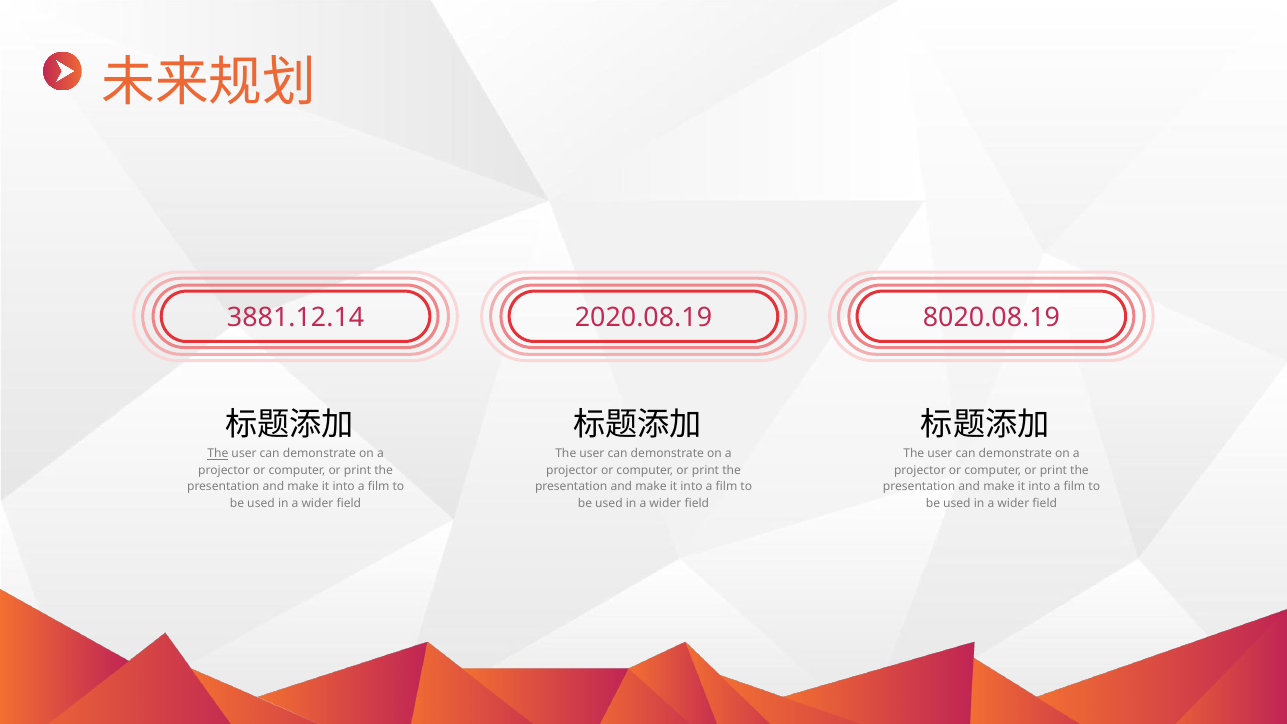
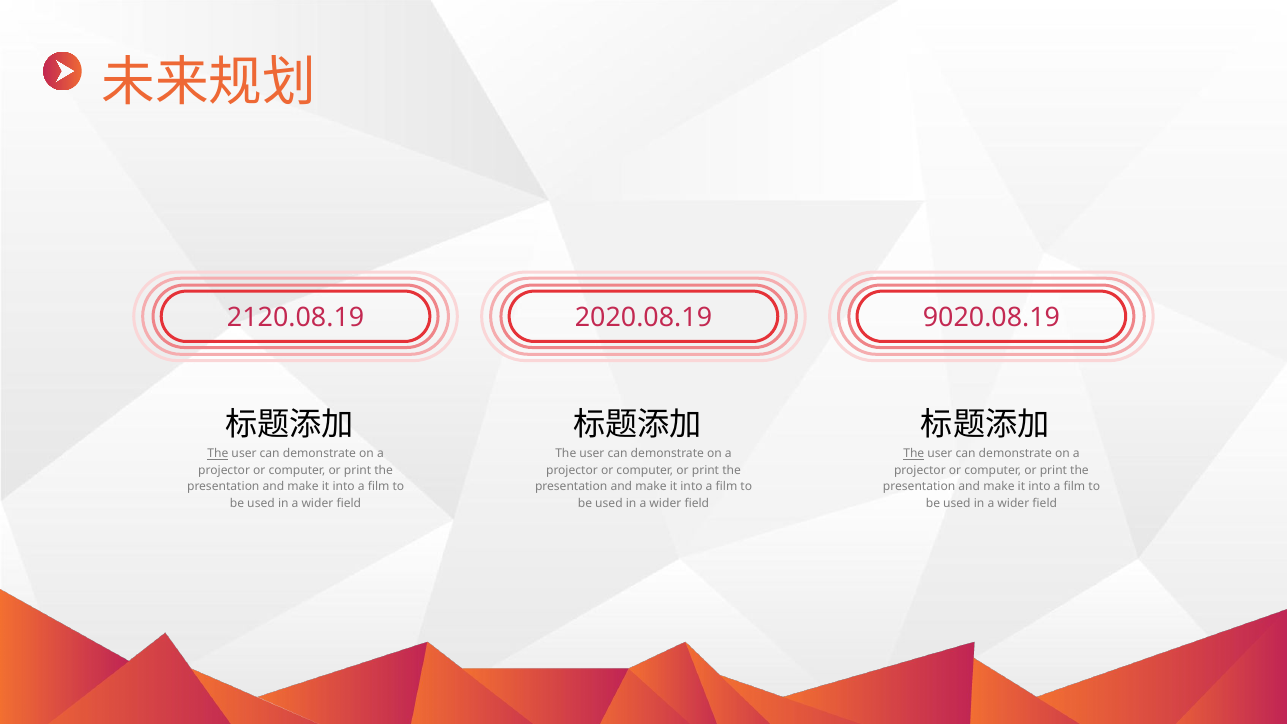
3881.12.14: 3881.12.14 -> 2120.08.19 (296, 318)
8020.08.19: 8020.08.19 -> 9020.08.19 (991, 318)
The underline: none -> present (914, 454)
